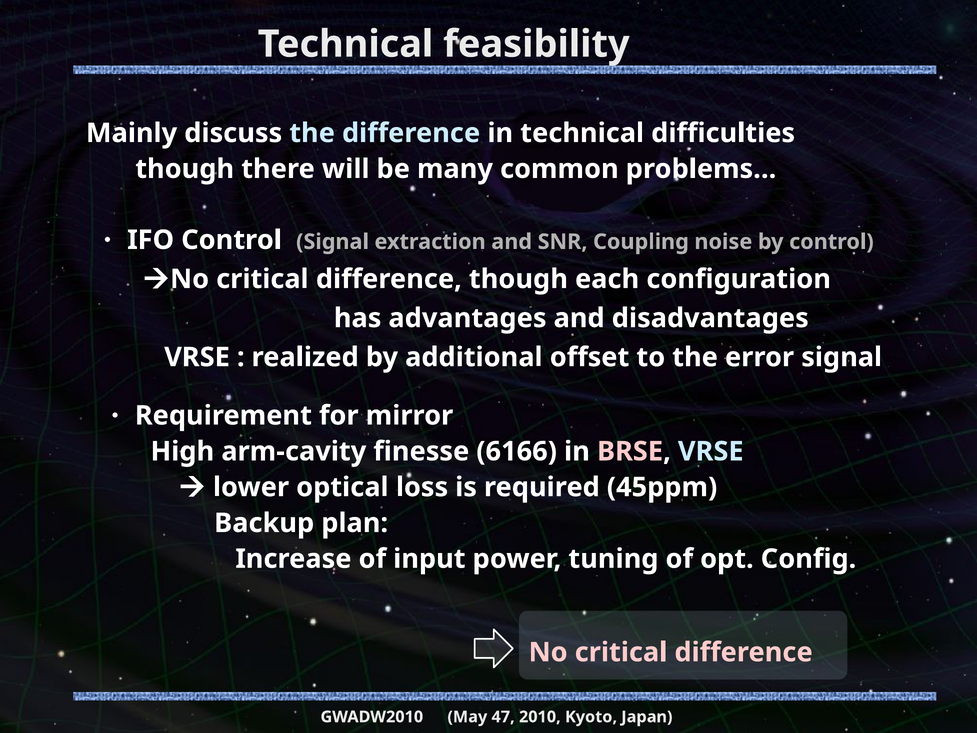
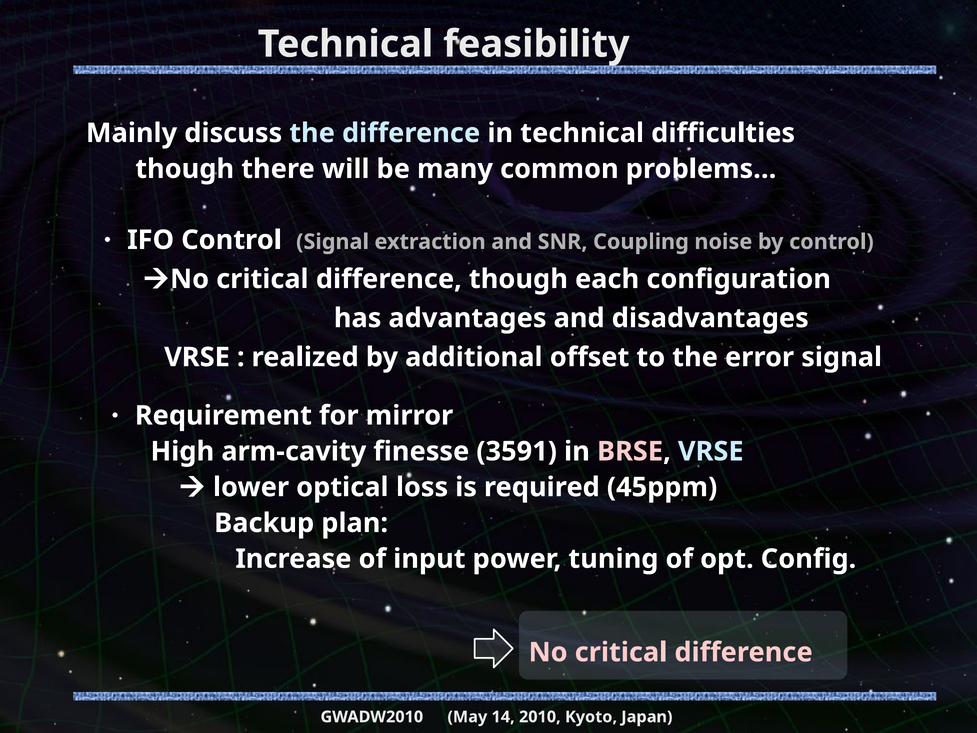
6166: 6166 -> 3591 (517, 451)
47: 47 -> 14 (503, 717)
